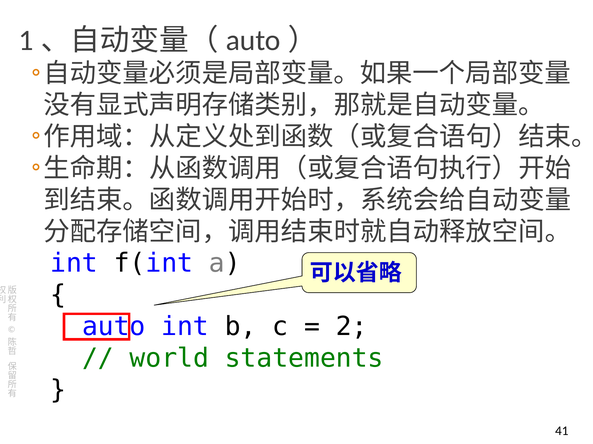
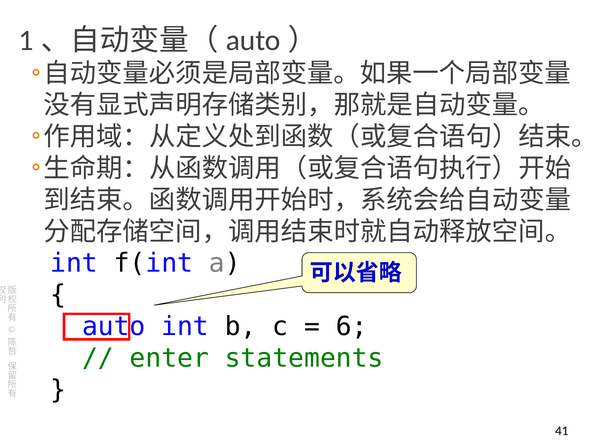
2: 2 -> 6 (352, 327)
world: world -> enter (169, 359)
